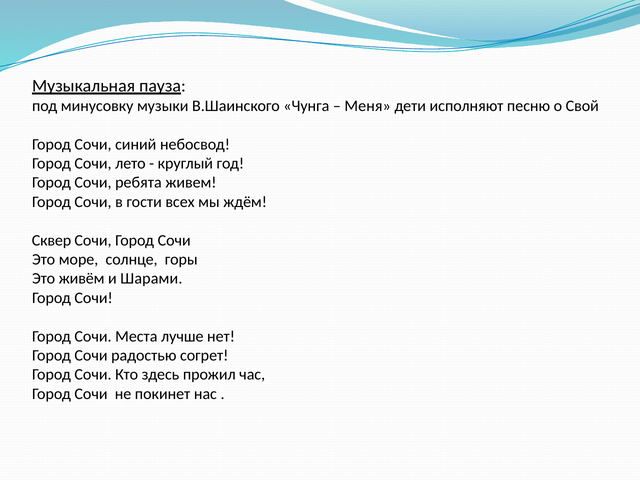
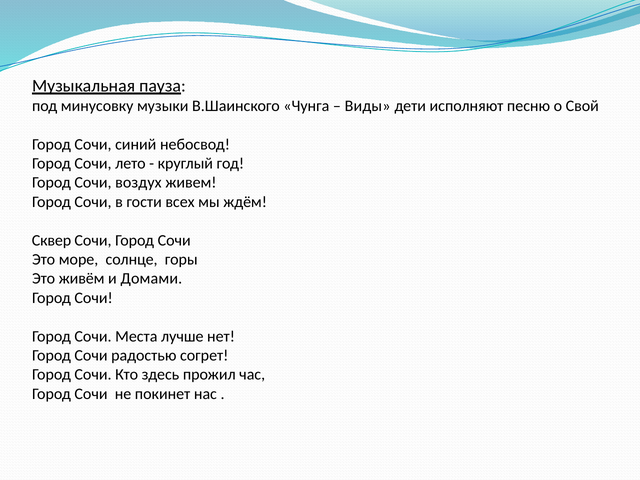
Меня: Меня -> Виды (368, 106)
ребята: ребята -> воздух (138, 183)
Шарами: Шарами -> Домами (151, 279)
